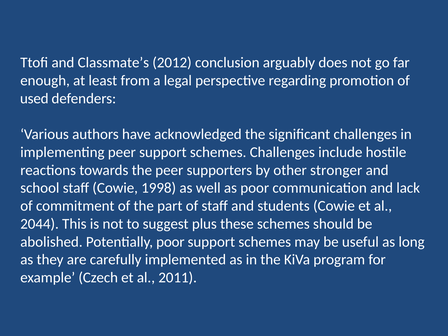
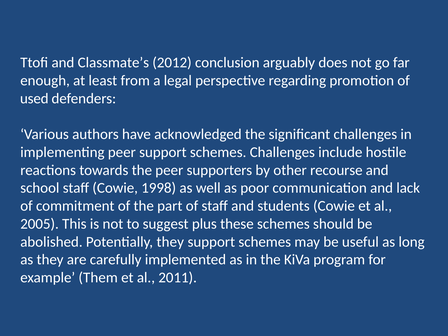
stronger: stronger -> recourse (336, 170)
2044: 2044 -> 2005 (40, 224)
Potentially poor: poor -> they (170, 242)
Czech: Czech -> Them (98, 278)
